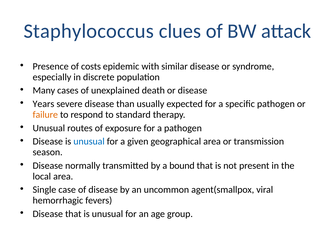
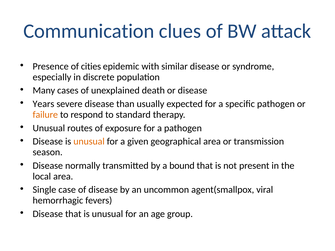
Staphylococcus: Staphylococcus -> Communication (89, 31)
costs: costs -> cities (91, 66)
unusual colour: blue -> orange (89, 142)
